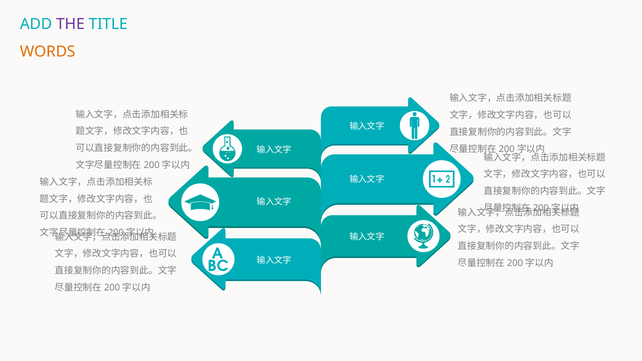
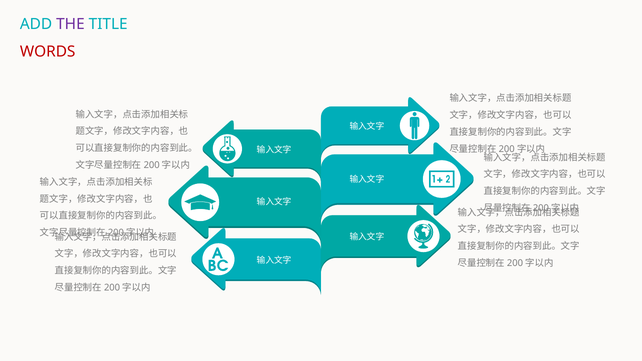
WORDS colour: orange -> red (48, 52)
